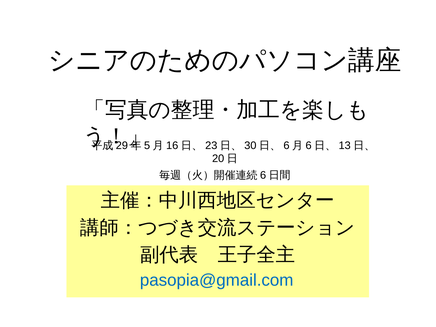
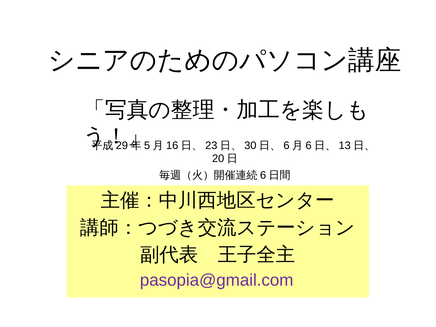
pasopia@gmail.com colour: blue -> purple (217, 280)
